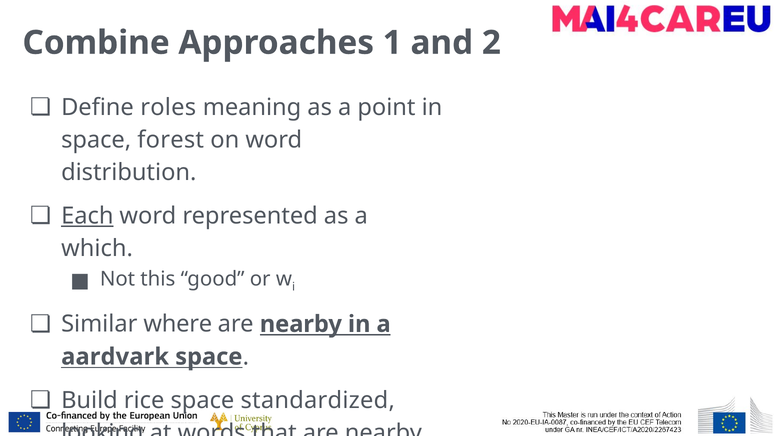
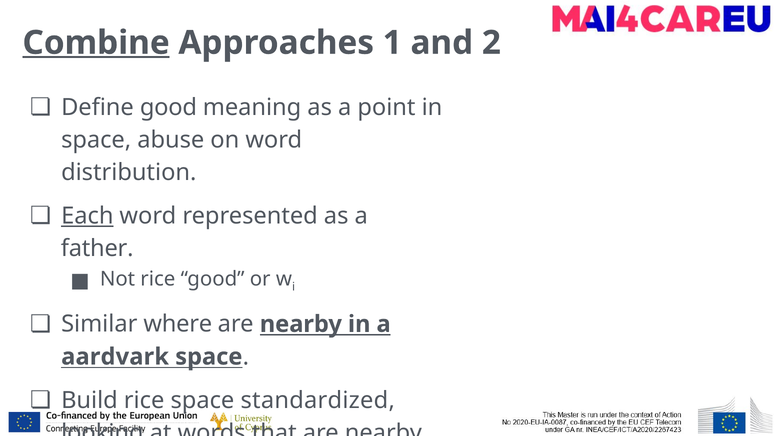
Combine underline: none -> present (96, 43)
Define roles: roles -> good (168, 107)
forest: forest -> abuse (171, 140)
which: which -> father (97, 249)
Not this: this -> rice (158, 279)
